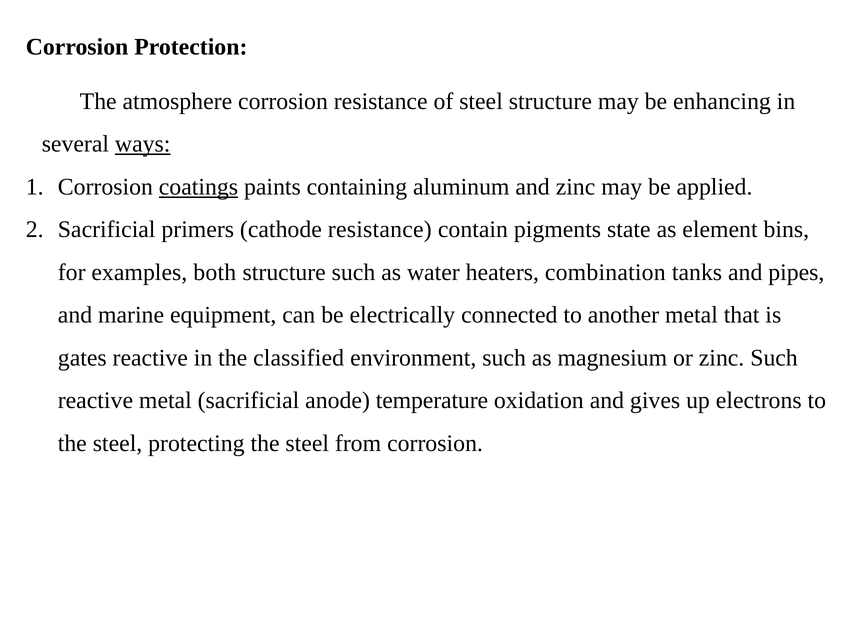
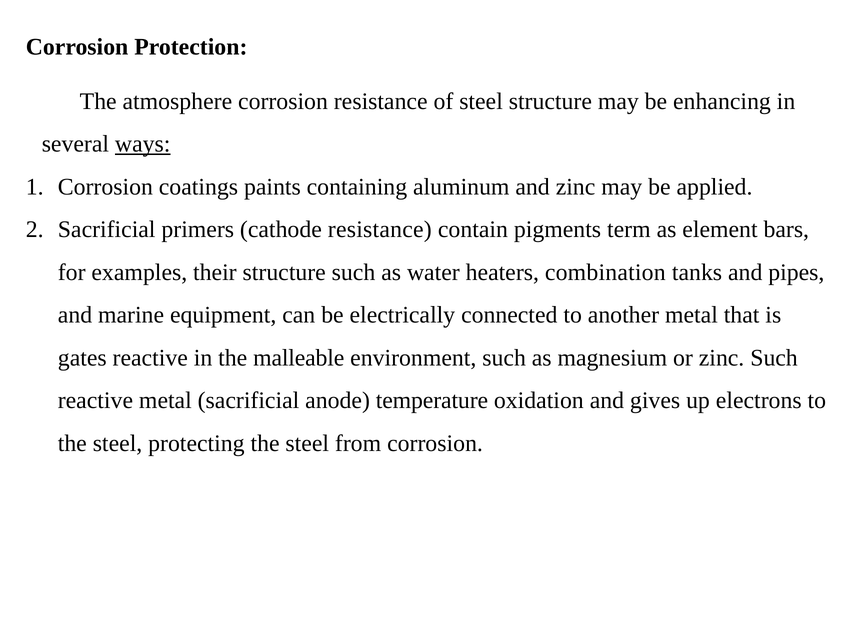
coatings underline: present -> none (198, 187)
state: state -> term (629, 230)
bins: bins -> bars (786, 230)
both: both -> their (215, 272)
classified: classified -> malleable (299, 358)
